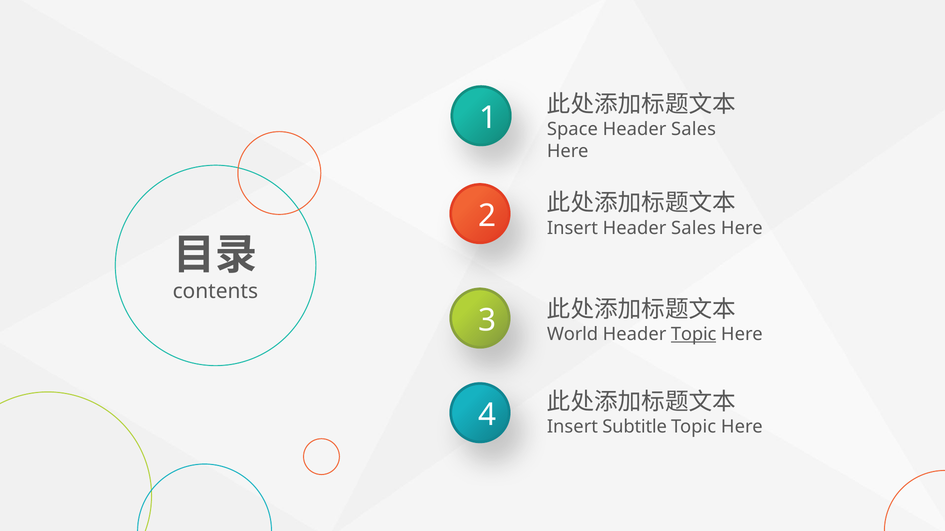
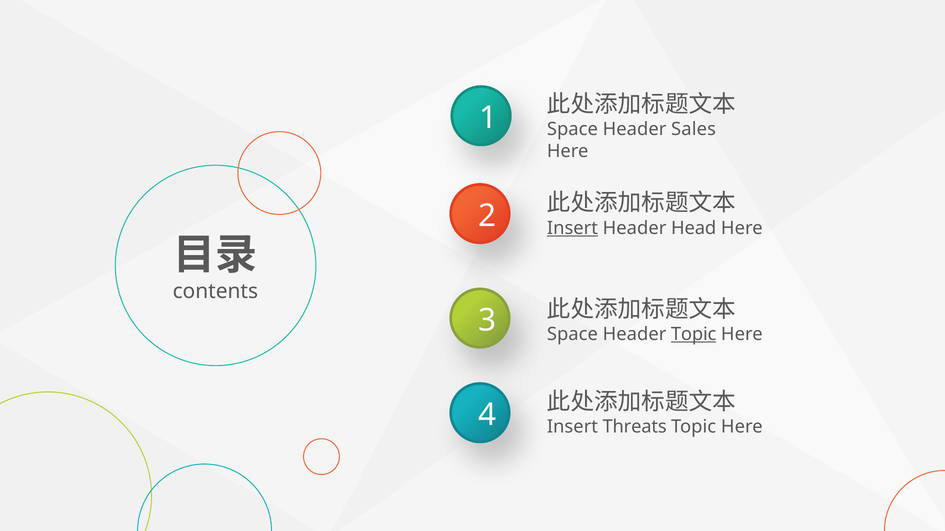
Insert underline: none -> present (572, 228)
Sales: Sales -> Head (694, 228)
World: World -> Space (572, 335)
Subtitle: Subtitle -> Threats (635, 427)
